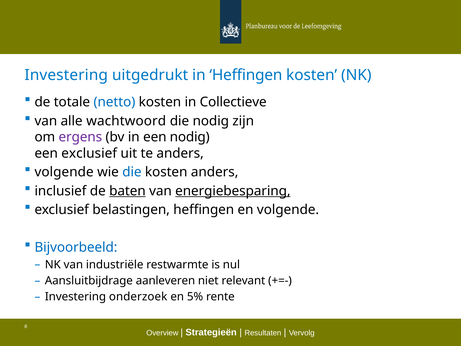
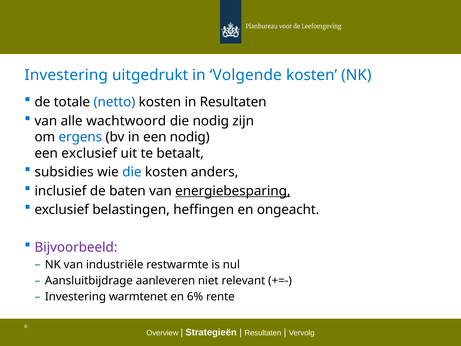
in Heffingen: Heffingen -> Volgende (246, 75)
in Collectieve: Collectieve -> Resultaten (233, 102)
ergens colour: purple -> blue (80, 137)
te anders: anders -> betaalt (180, 153)
volgende: volgende -> subsidies (64, 172)
baten underline: present -> none (127, 191)
en volgende: volgende -> ongeacht (288, 210)
Bijvoorbeeld colour: blue -> purple (76, 247)
onderzoek: onderzoek -> warmtenet (138, 297)
5%: 5% -> 6% (195, 297)
